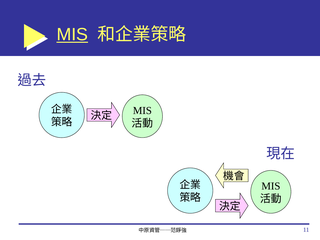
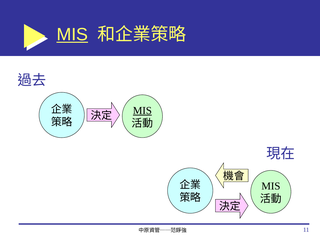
MIS underline: none -> present (142, 111)
